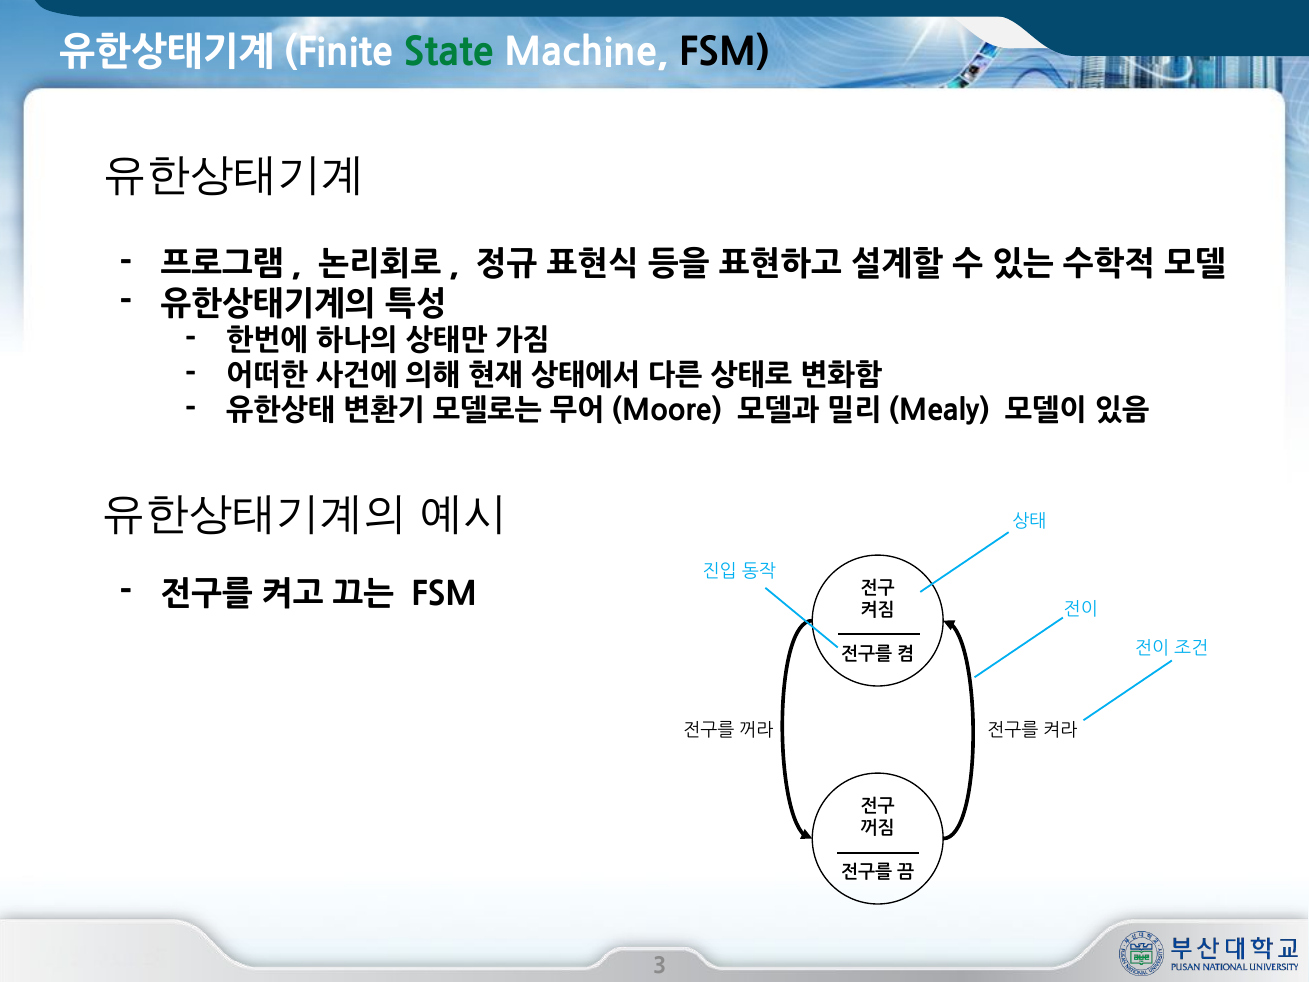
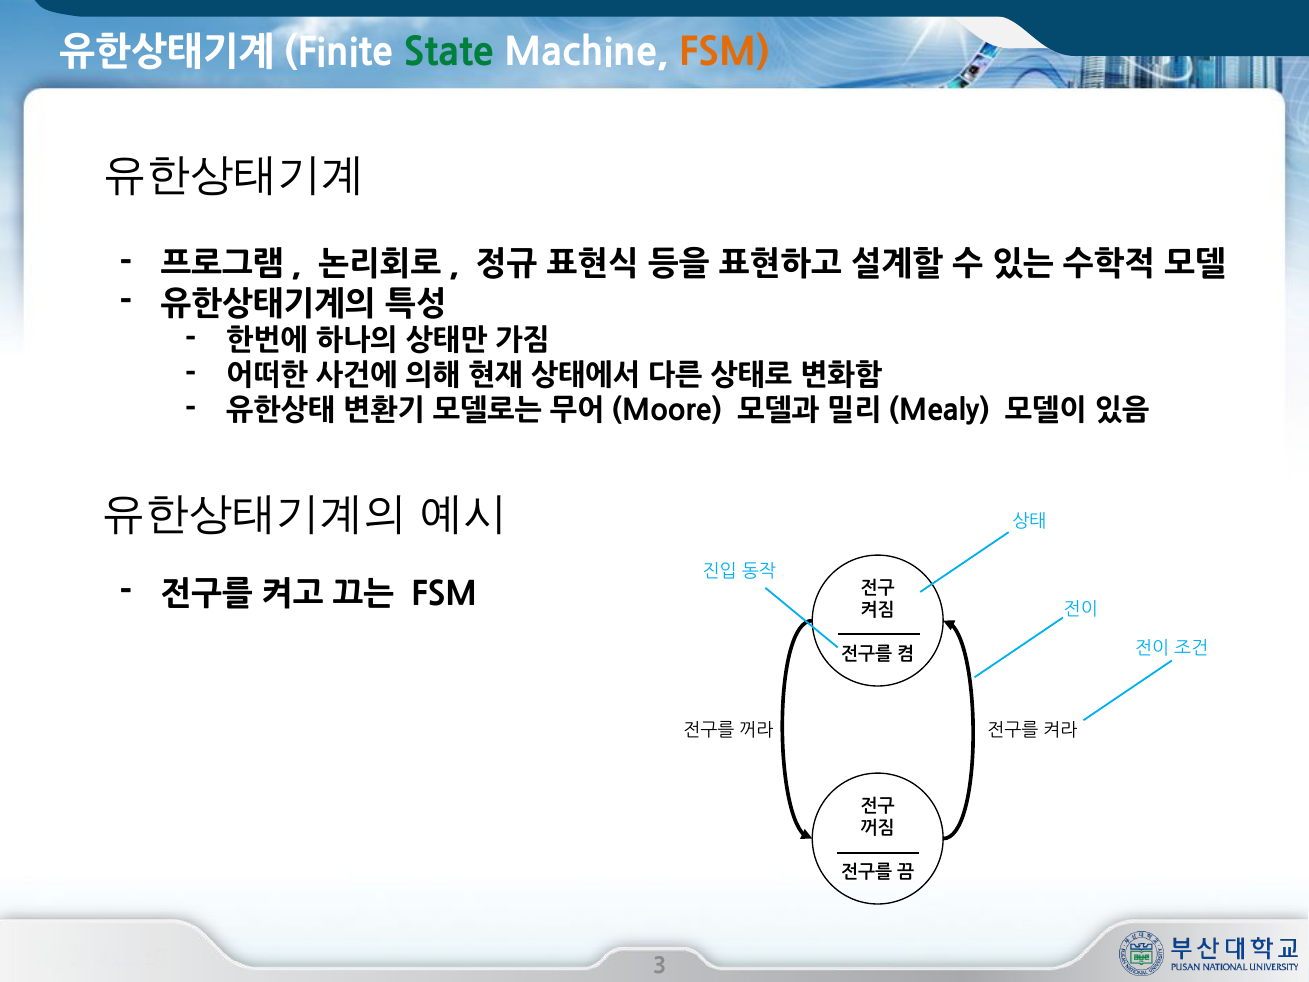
FSM colour: black -> orange (724, 53)
